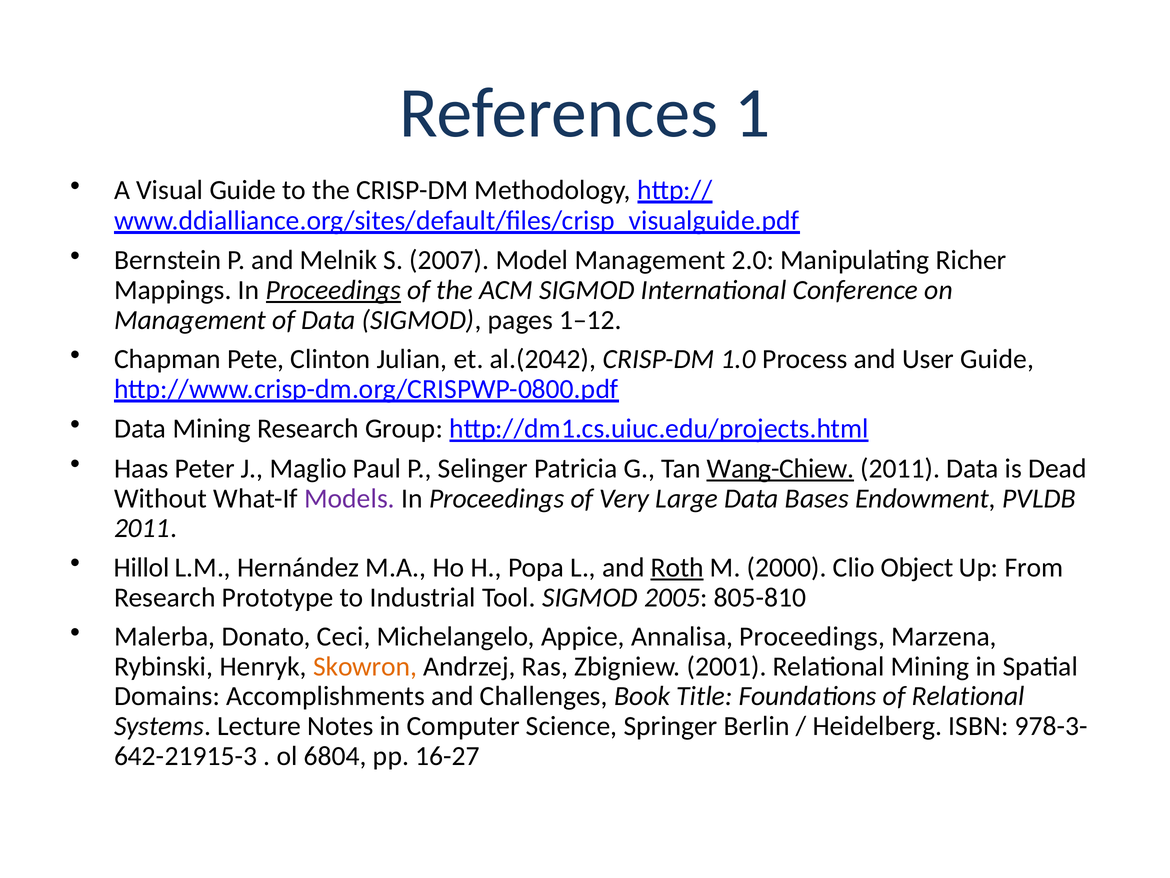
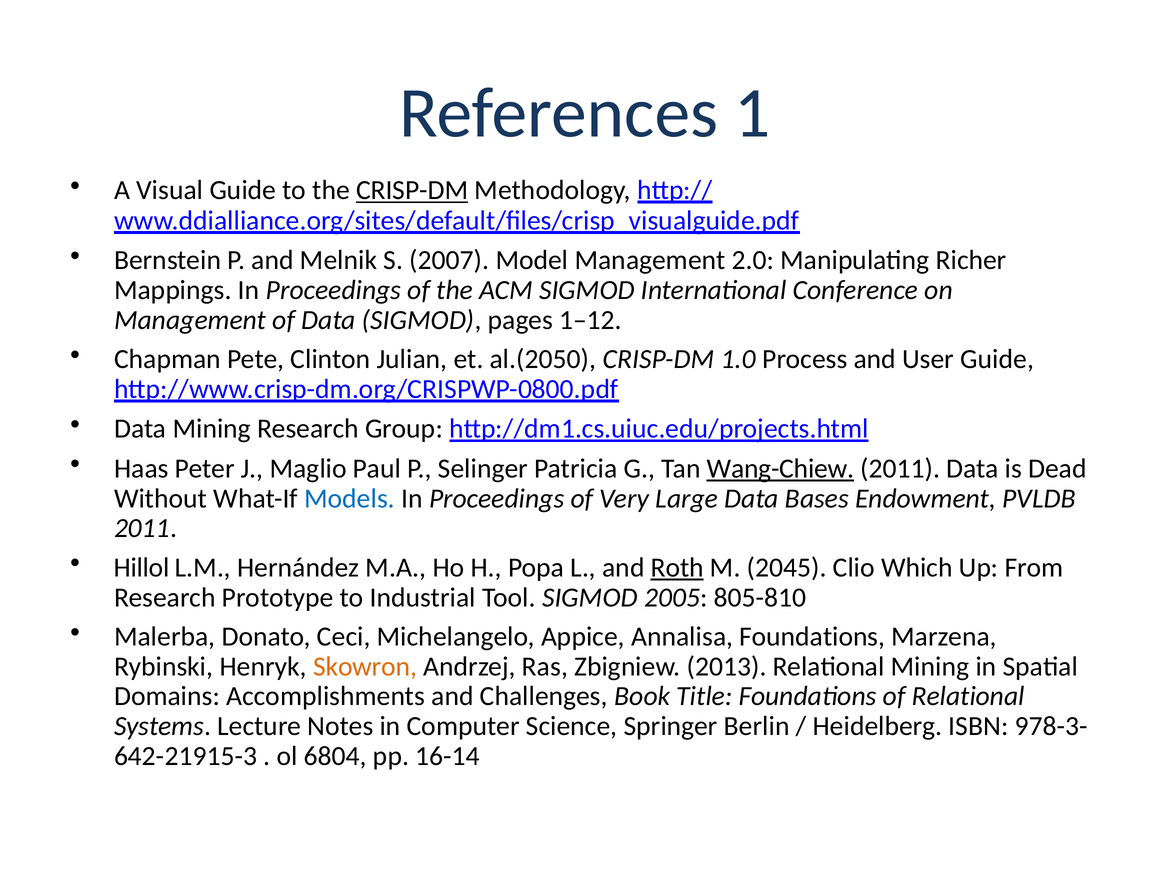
CRISP-DM underline: none -> present (412, 190)
Proceedings underline: present -> none (334, 290)
al.(2042: al.(2042 -> al.(2050 (543, 359)
Models colour: purple -> blue (349, 498)
2000: 2000 -> 2045 (787, 567)
Object: Object -> Which (917, 567)
Annalisa Proceedings: Proceedings -> Foundations (812, 636)
2001: 2001 -> 2013 (727, 666)
16-27: 16-27 -> 16-14 (447, 756)
